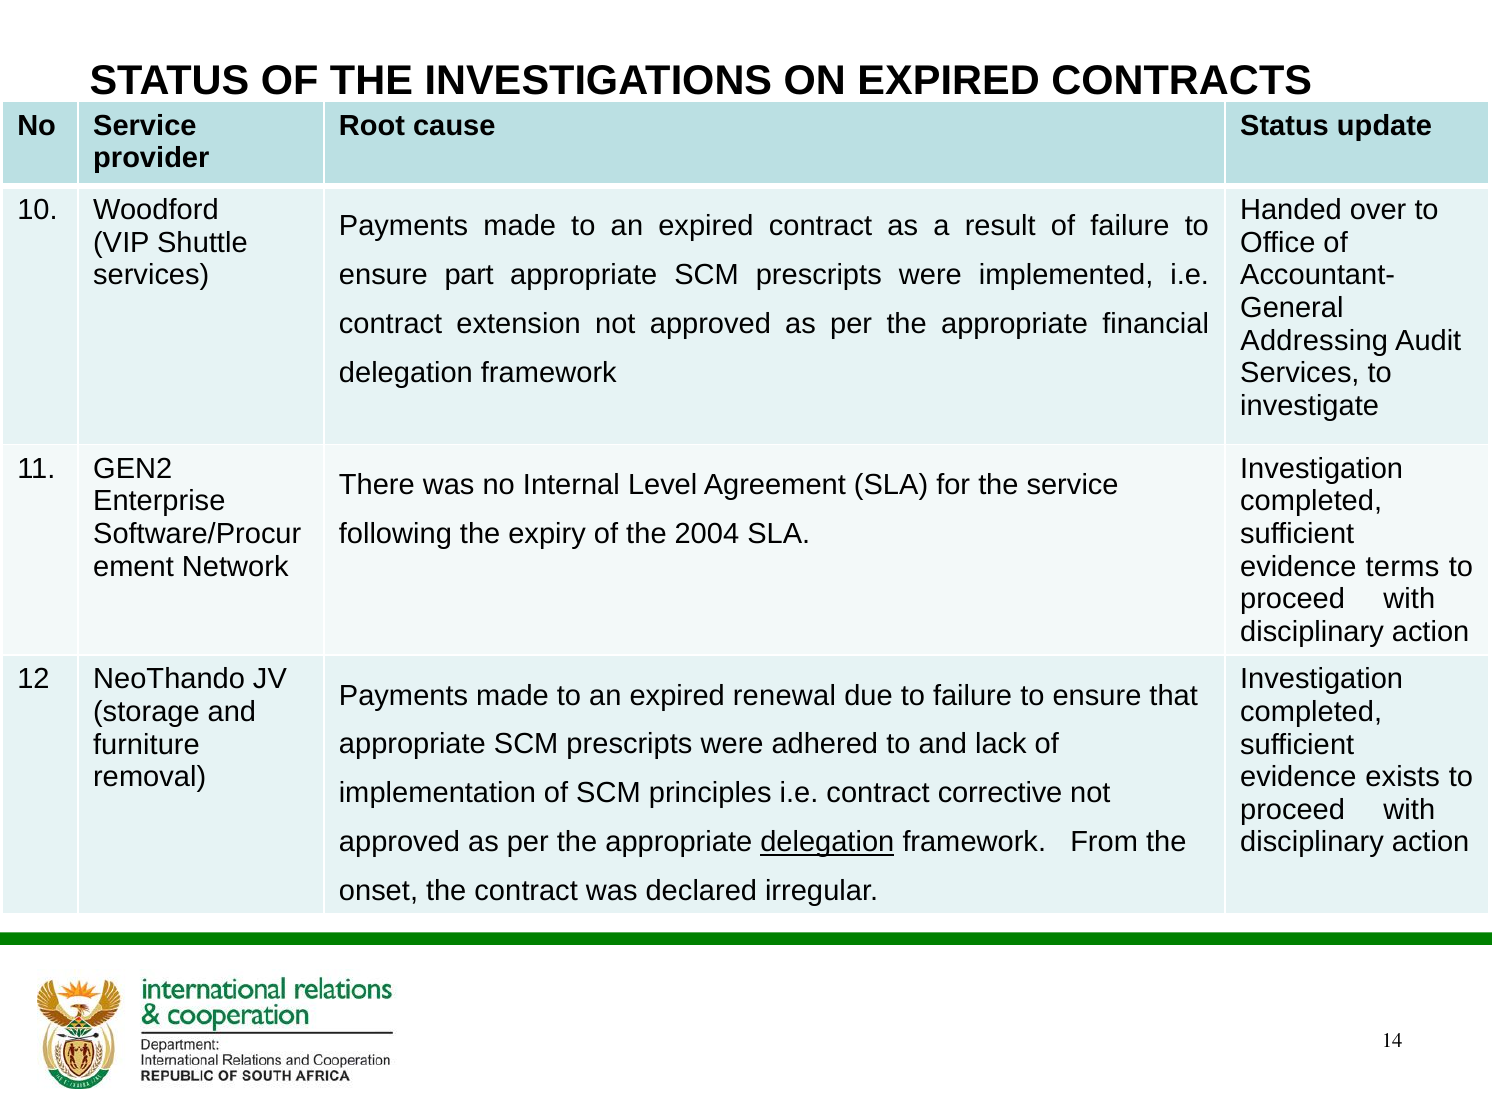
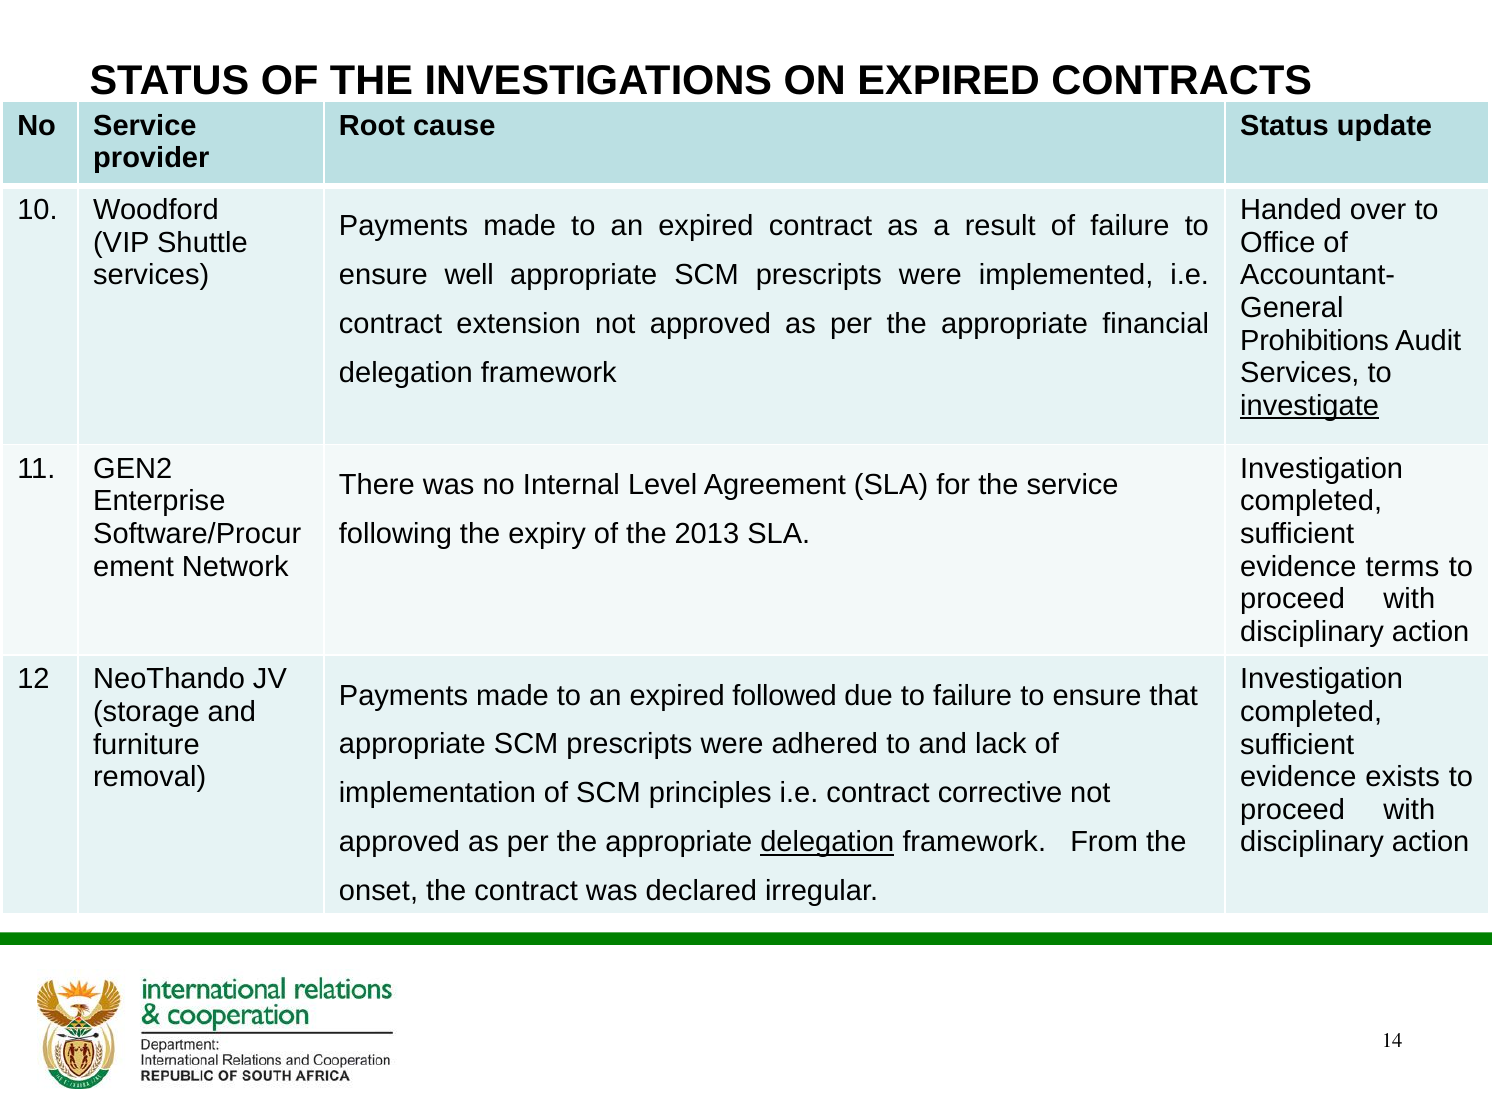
part: part -> well (469, 275)
Addressing: Addressing -> Prohibitions (1315, 340)
investigate underline: none -> present (1310, 406)
2004: 2004 -> 2013 (707, 534)
renewal: renewal -> followed (785, 696)
